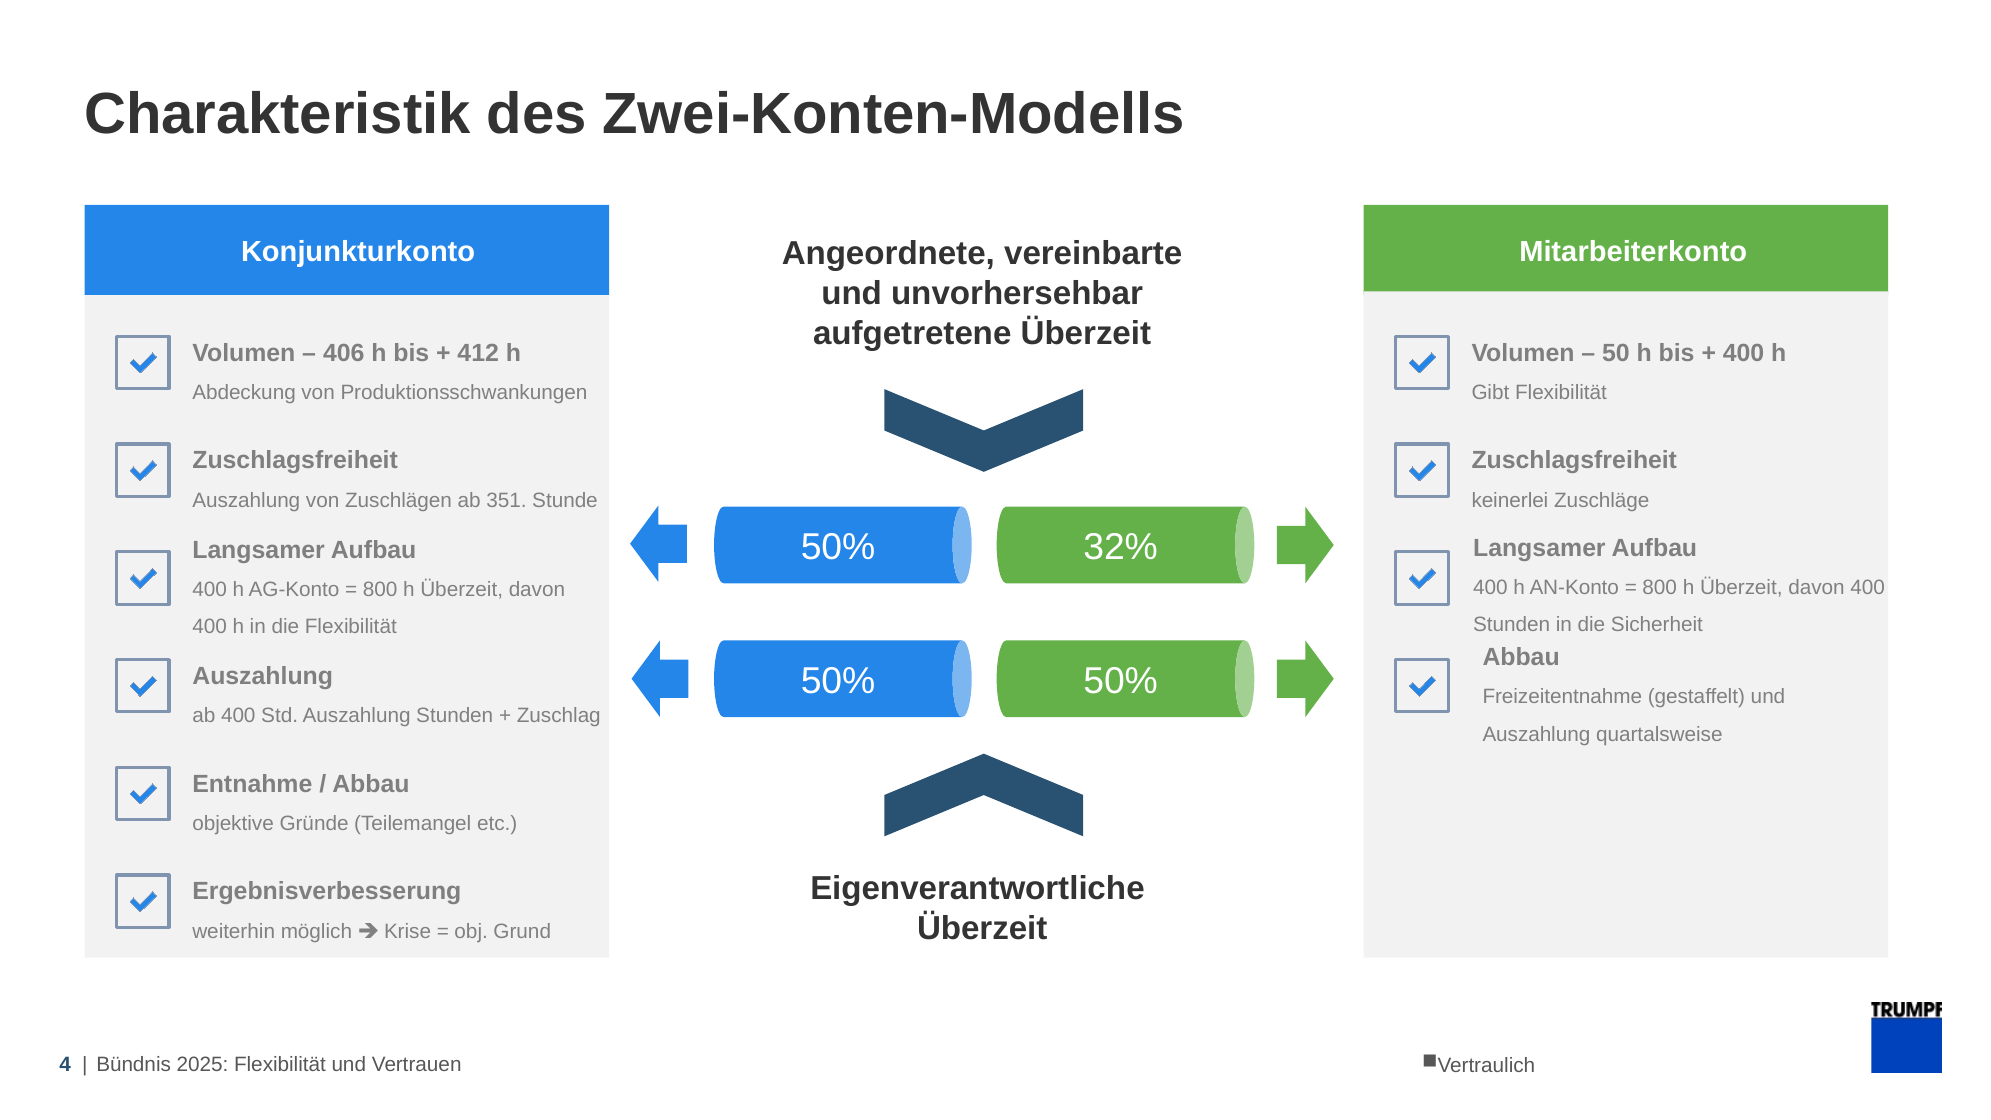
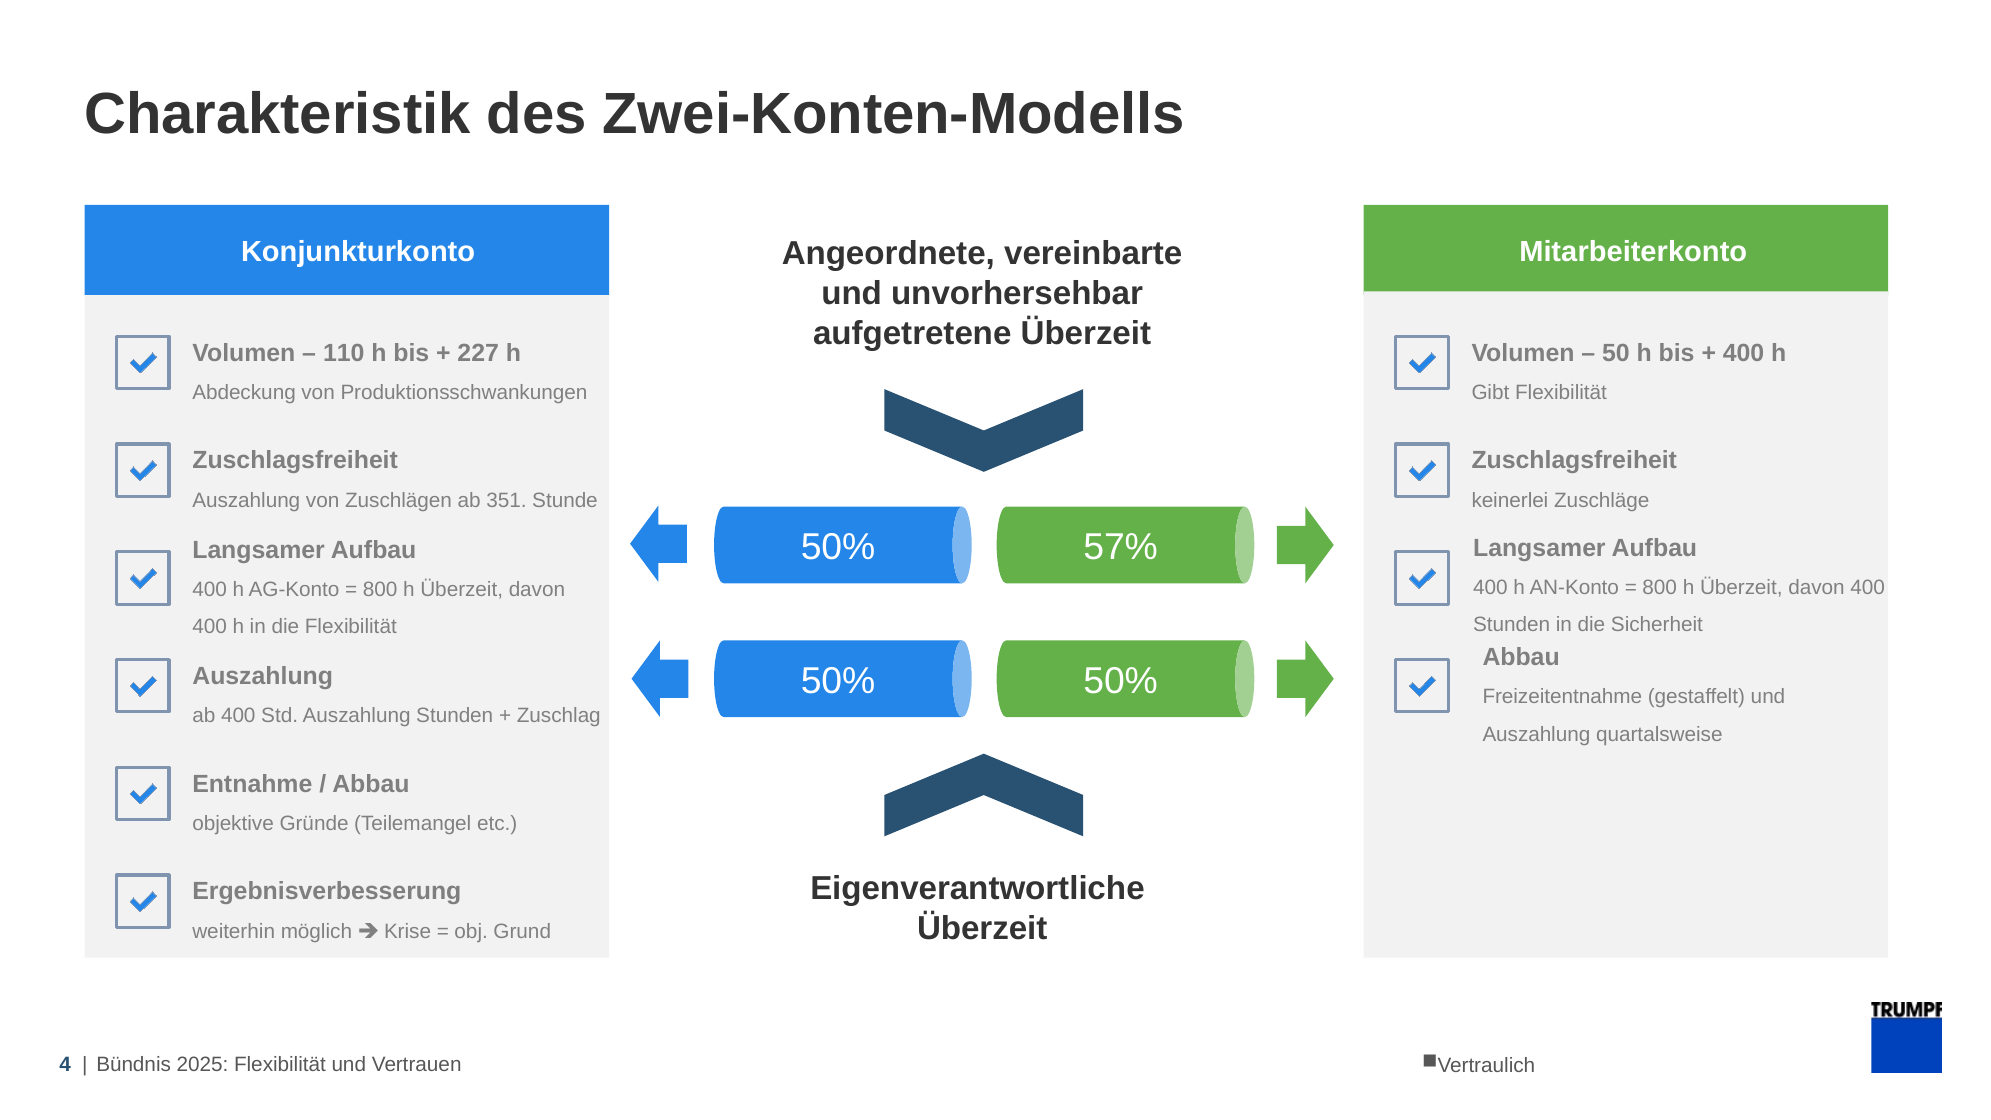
406: 406 -> 110 (344, 353)
412: 412 -> 227 (478, 353)
32%: 32% -> 57% (1121, 548)
